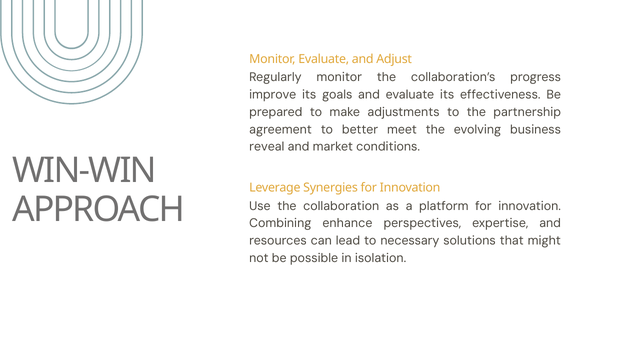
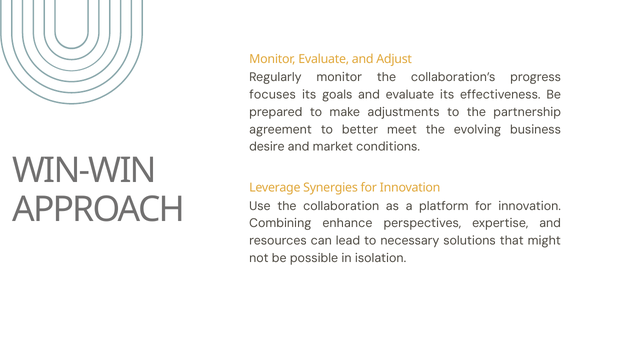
improve: improve -> focuses (273, 95)
reveal: reveal -> desire (267, 147)
